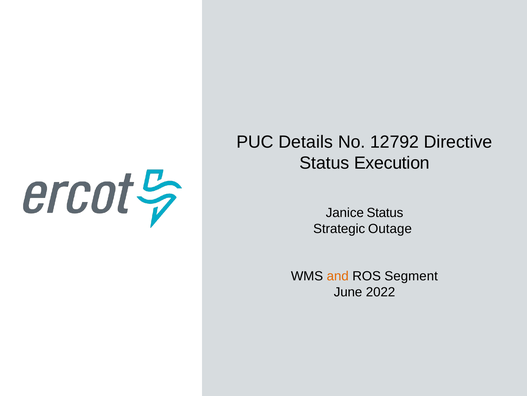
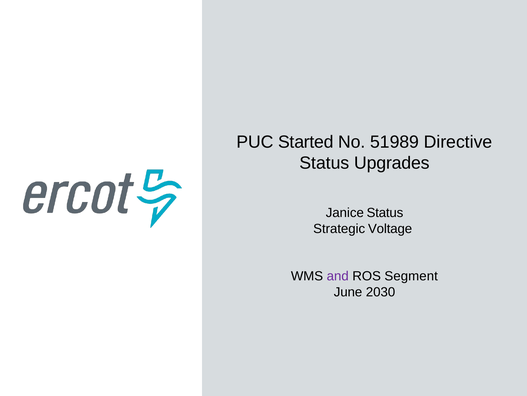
Details: Details -> Started (306, 142)
12792: 12792 -> 51989 (395, 142)
Execution: Execution -> Upgrades (392, 163)
Outage: Outage -> Voltage (390, 228)
and colour: orange -> purple (338, 276)
2022: 2022 -> 2030 (381, 292)
